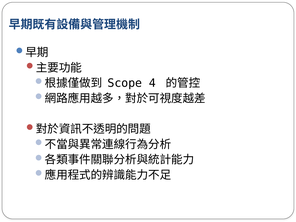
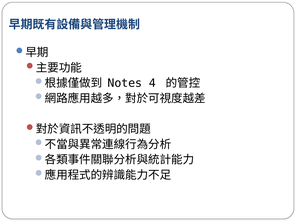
Scope: Scope -> Notes (125, 83)
